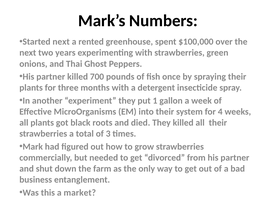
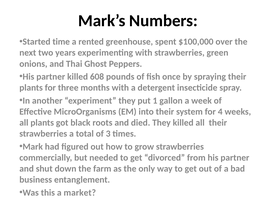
Started next: next -> time (61, 42)
700: 700 -> 608 (97, 77)
